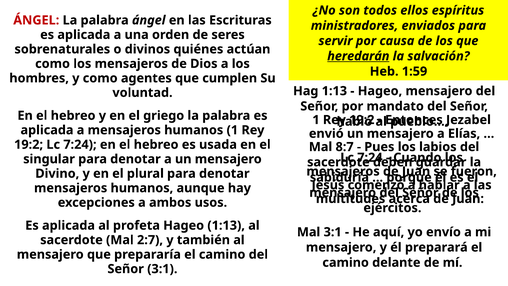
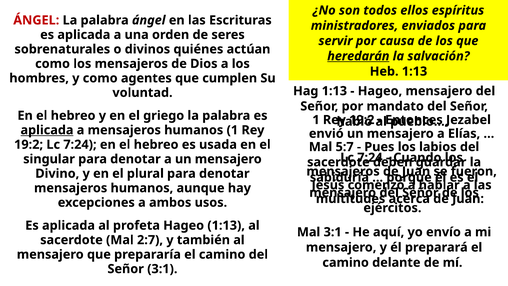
Heb 1:59: 1:59 -> 1:13 (415, 71)
aplicada underline: none -> present (47, 130)
8:7: 8:7 -> 5:7 (345, 147)
